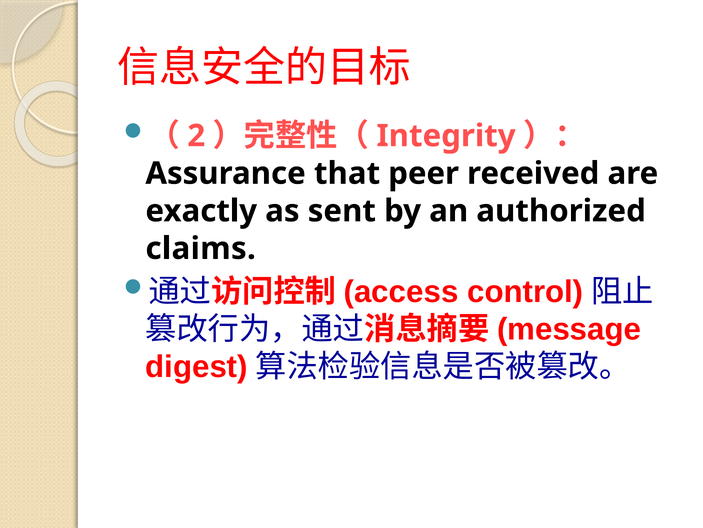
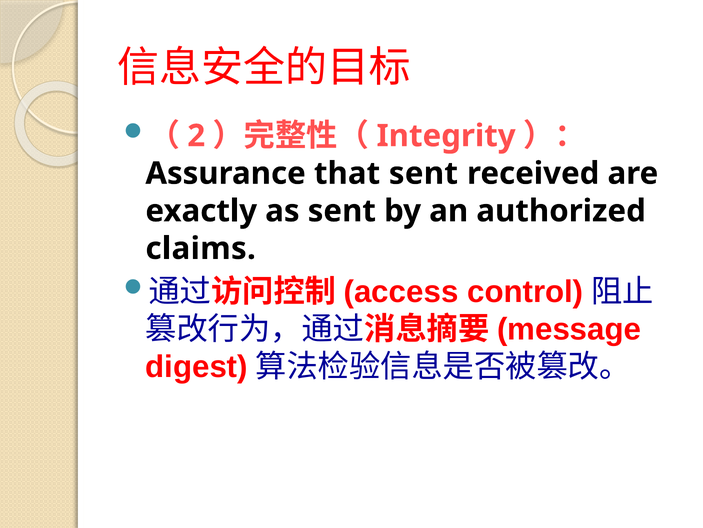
that peer: peer -> sent (423, 173)
